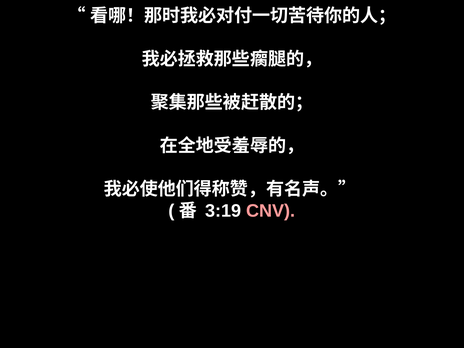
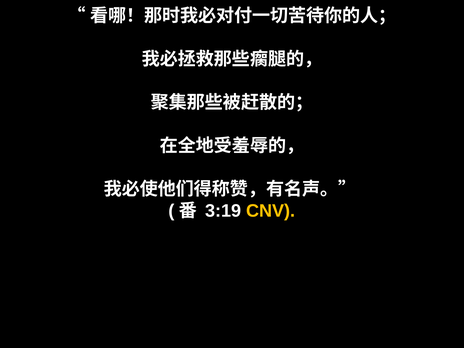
CNV colour: pink -> yellow (271, 211)
